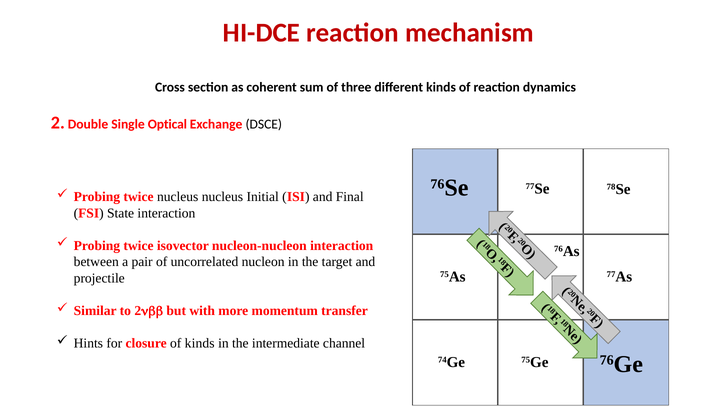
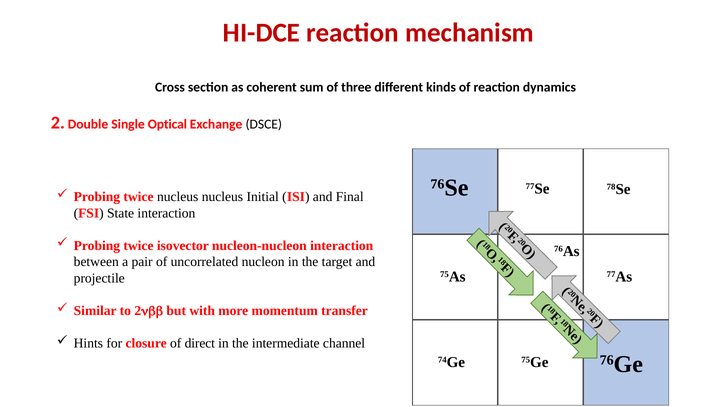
of kinds: kinds -> direct (200, 343)
